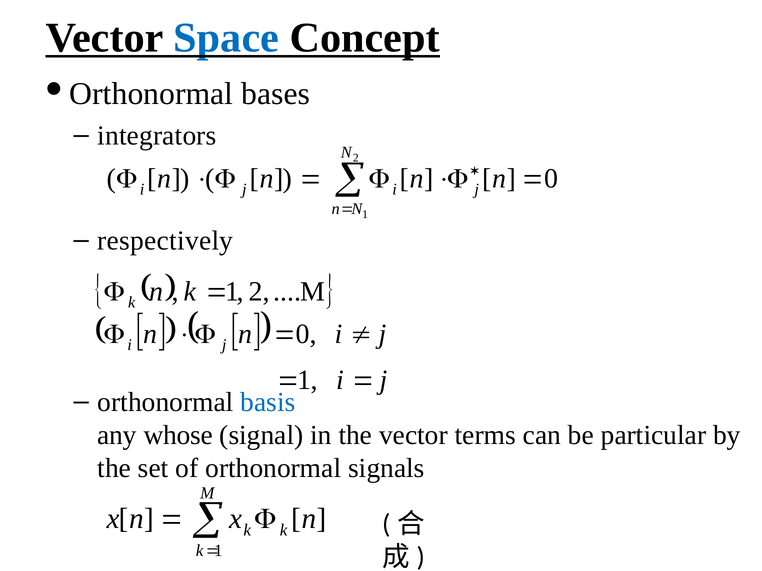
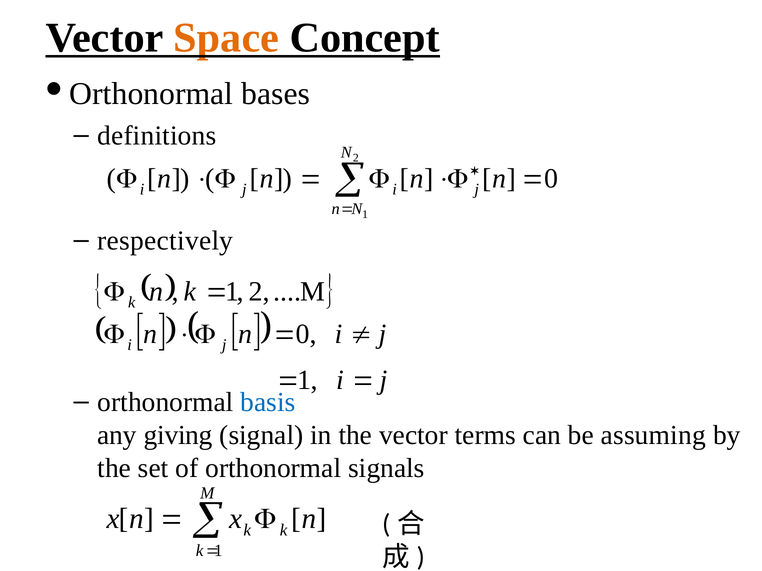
Space colour: blue -> orange (226, 38)
integrators: integrators -> definitions (157, 136)
whose: whose -> giving (178, 436)
particular: particular -> assuming (653, 436)
